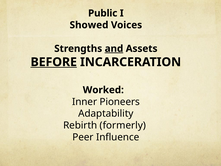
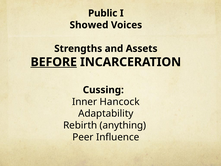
and underline: present -> none (114, 49)
Worked: Worked -> Cussing (103, 90)
Pioneers: Pioneers -> Hancock (120, 102)
formerly: formerly -> anything (123, 125)
